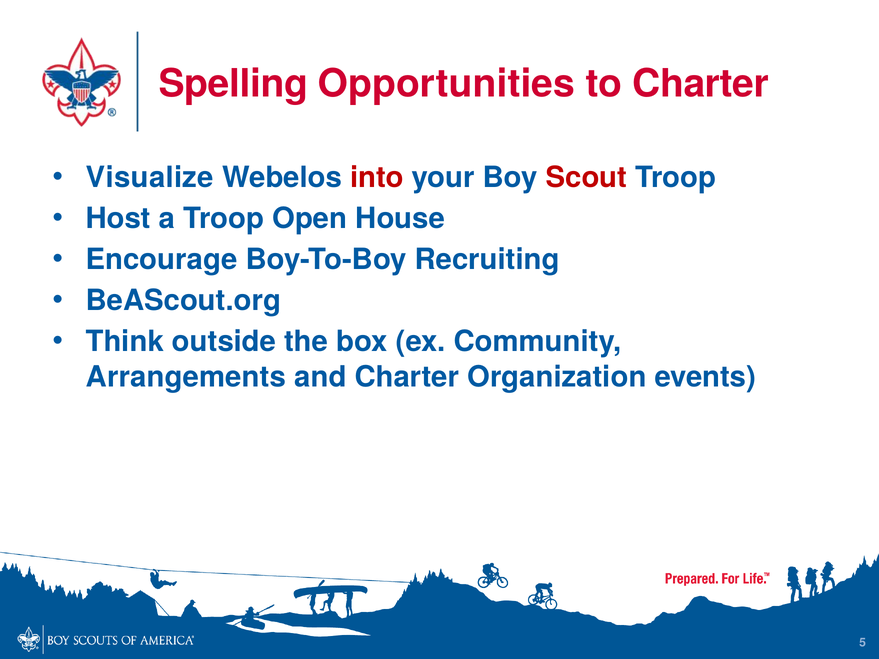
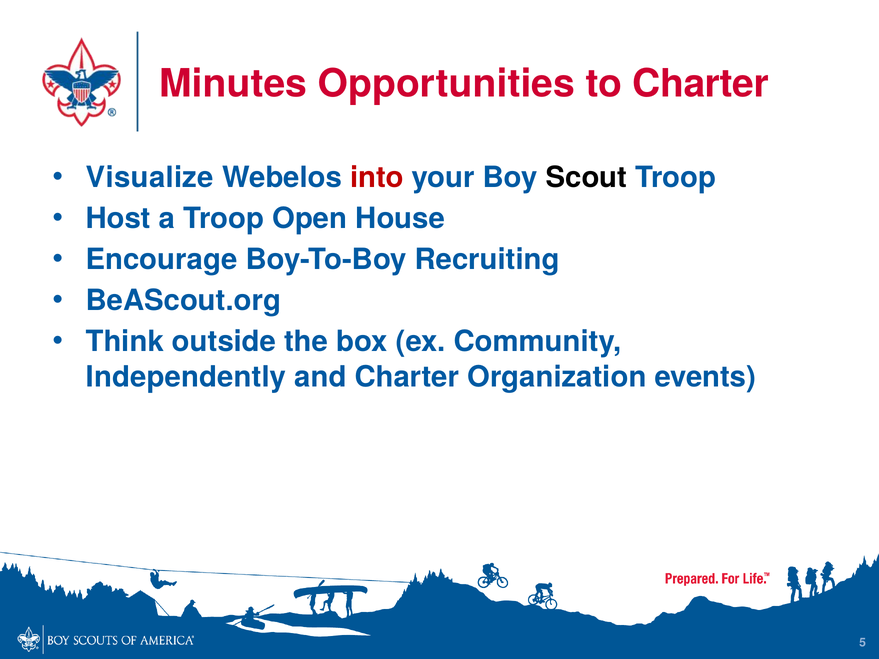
Spelling: Spelling -> Minutes (233, 84)
Scout colour: red -> black (586, 178)
Arrangements: Arrangements -> Independently (186, 377)
